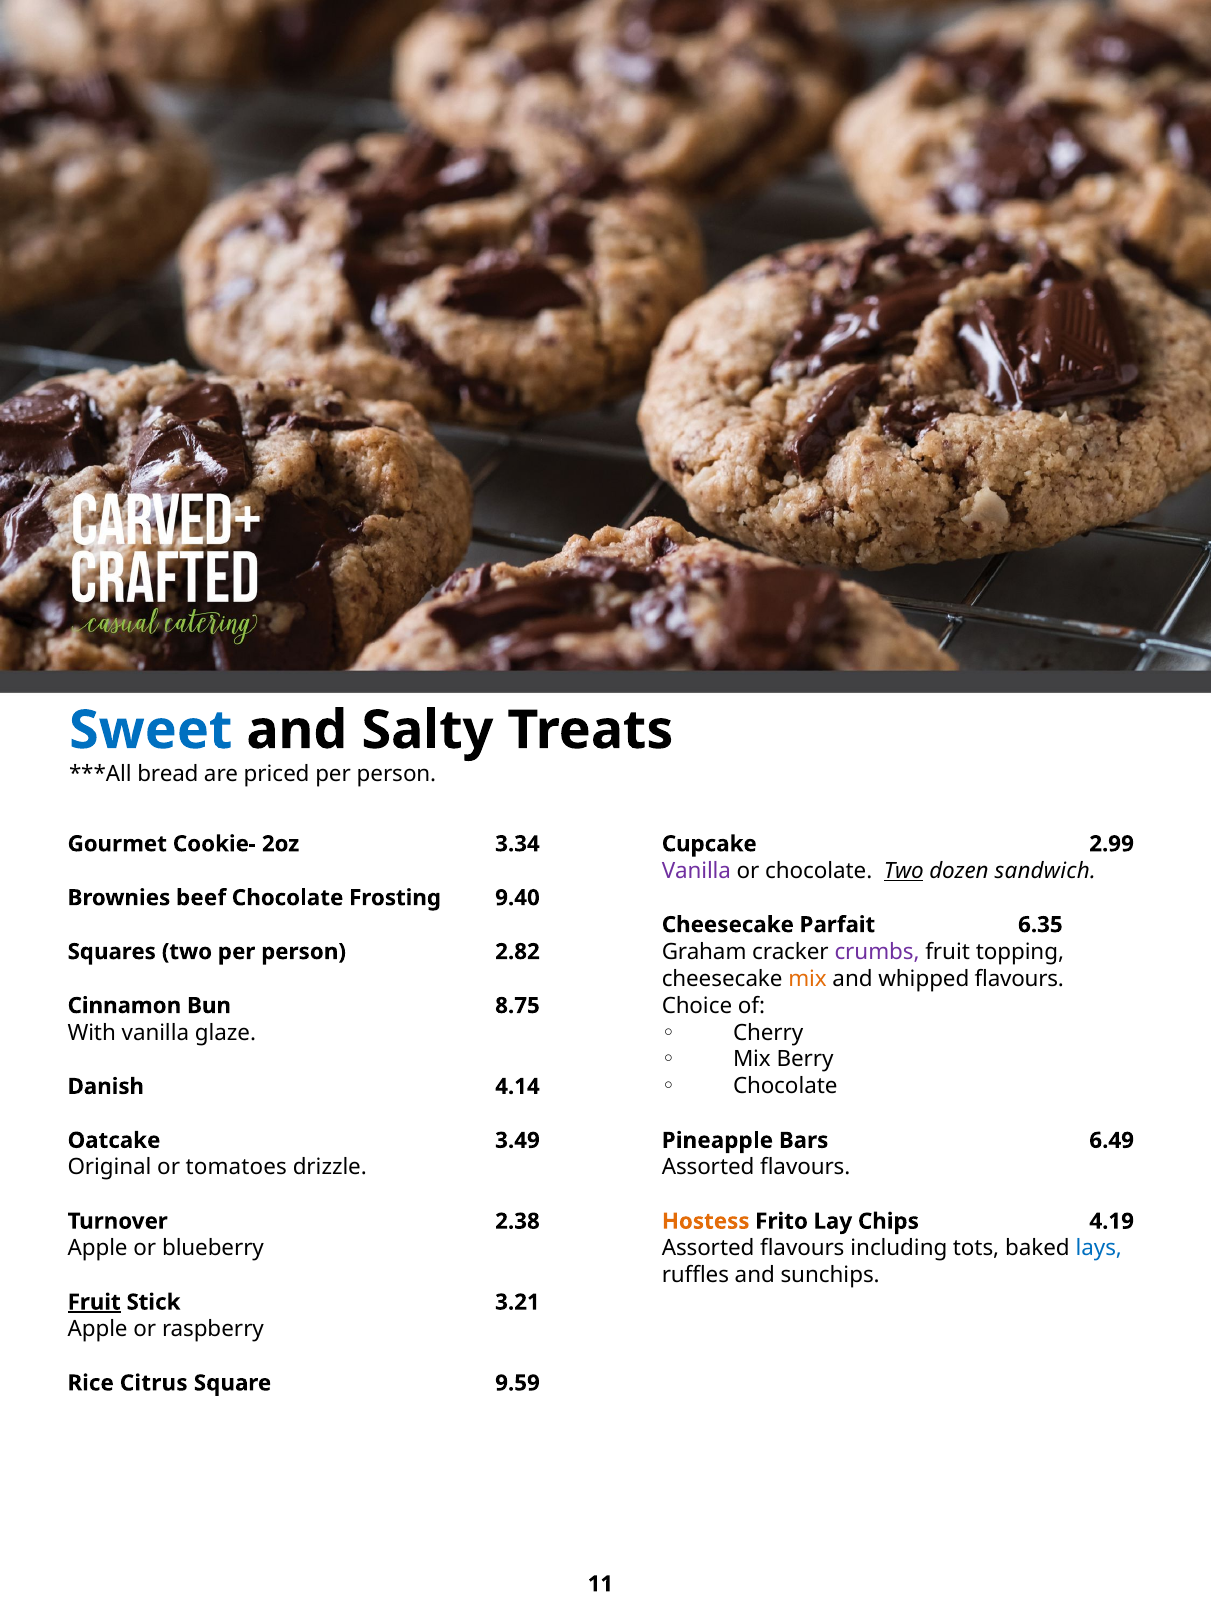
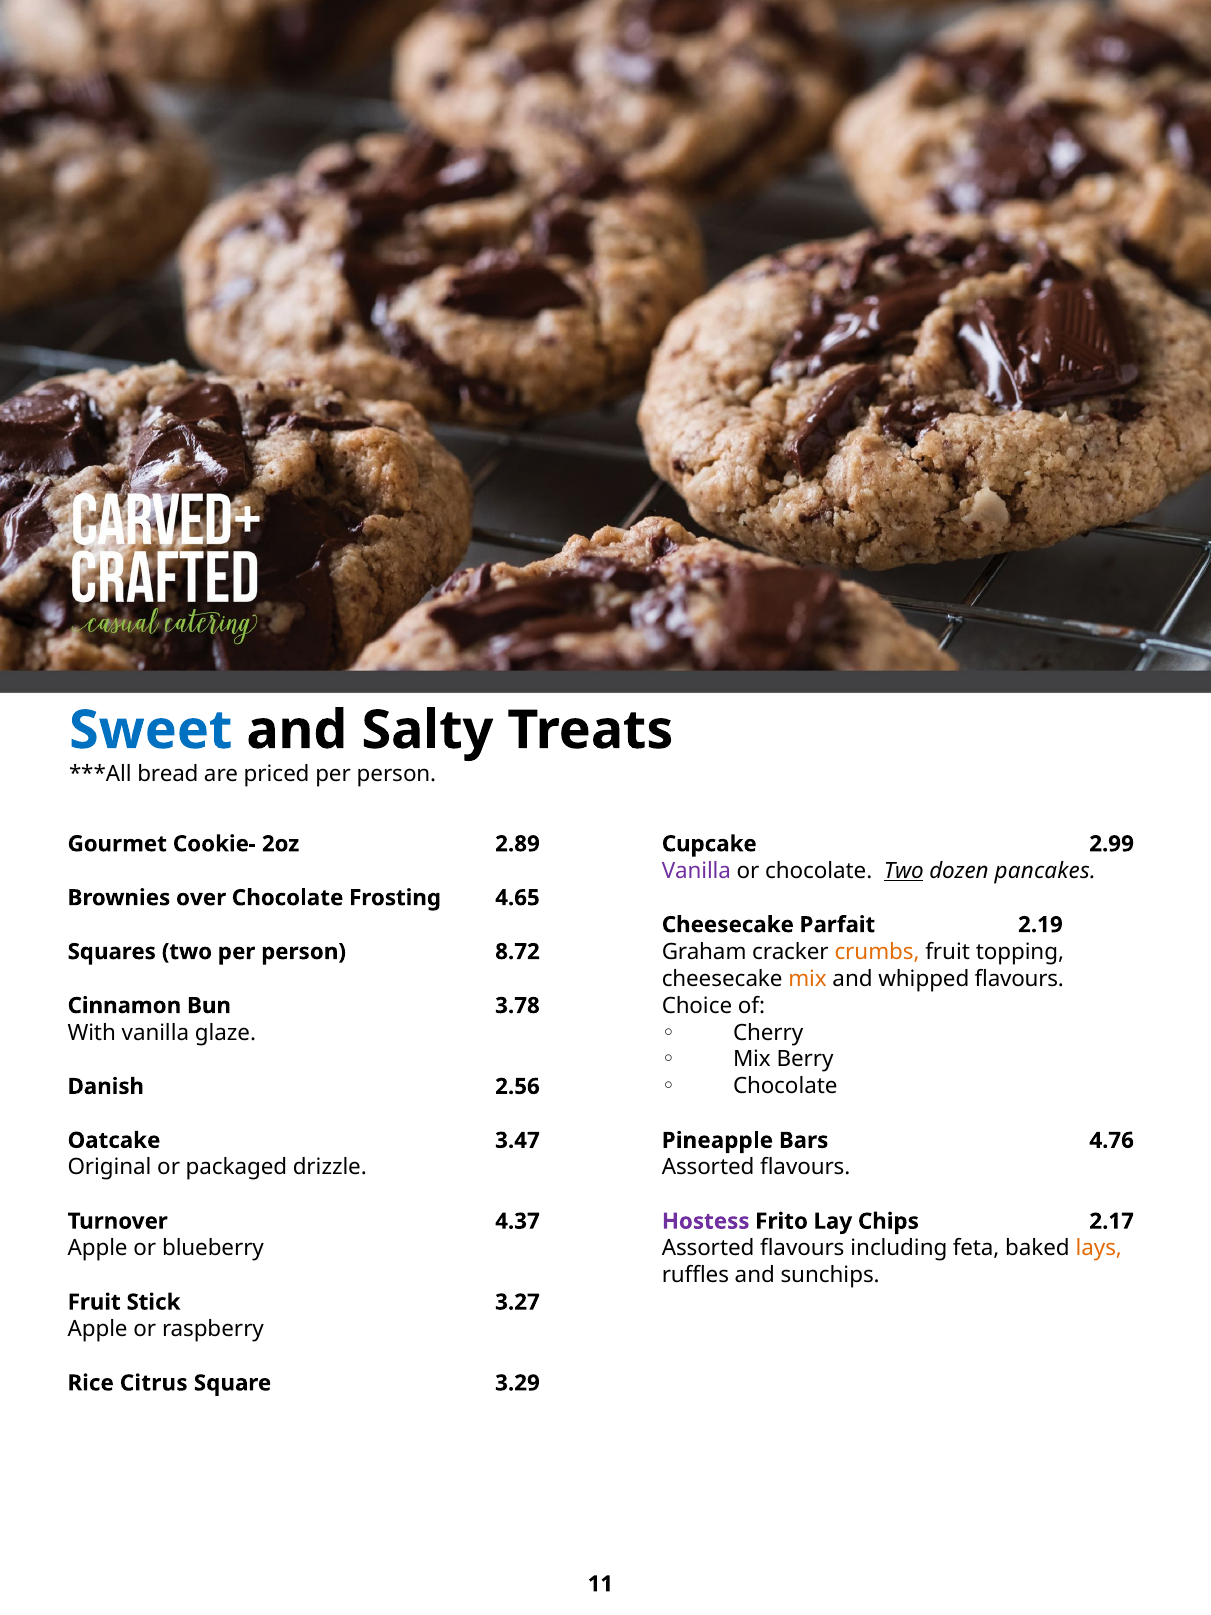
3.34: 3.34 -> 2.89 (517, 844)
sandwich: sandwich -> pancakes (1045, 871)
beef: beef -> over (201, 898)
9.40: 9.40 -> 4.65 (517, 898)
6.35: 6.35 -> 2.19 (1040, 925)
crumbs colour: purple -> orange (877, 952)
2.82: 2.82 -> 8.72 (517, 952)
8.75: 8.75 -> 3.78 (517, 1005)
4.14: 4.14 -> 2.56 (517, 1086)
3.49: 3.49 -> 3.47 (517, 1140)
6.49: 6.49 -> 4.76 (1112, 1140)
tomatoes: tomatoes -> packaged (236, 1167)
2.38: 2.38 -> 4.37 (517, 1221)
Hostess colour: orange -> purple (706, 1221)
4.19: 4.19 -> 2.17 (1112, 1221)
tots: tots -> feta (976, 1248)
lays colour: blue -> orange (1099, 1248)
Fruit underline: present -> none (94, 1302)
3.21: 3.21 -> 3.27 (517, 1302)
9.59: 9.59 -> 3.29 (517, 1383)
